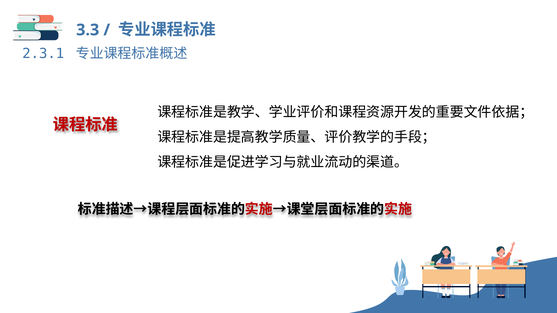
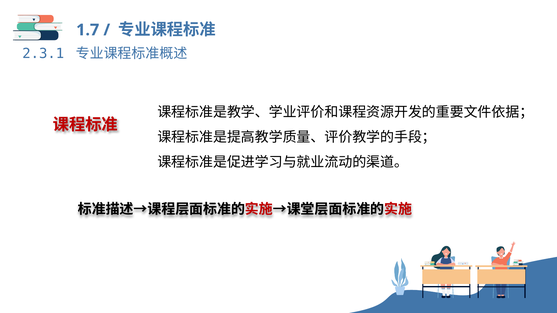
3.3: 3.3 -> 1.7 (88, 30)
